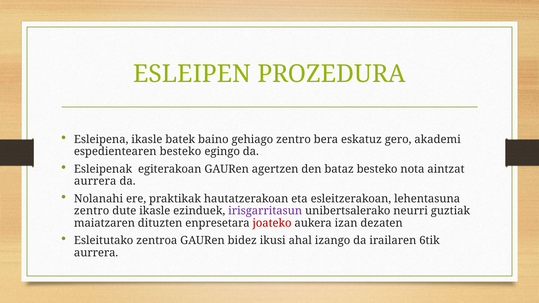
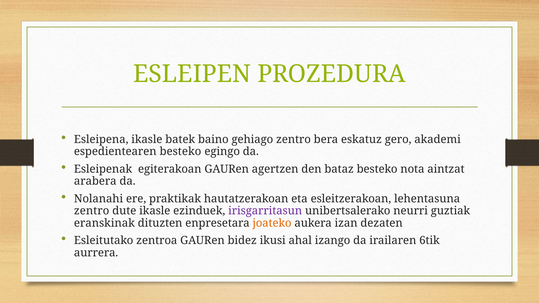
aurrera: aurrera -> arabera (95, 181)
maiatzaren: maiatzaren -> eranskinak (104, 223)
joateko colour: red -> orange (272, 223)
